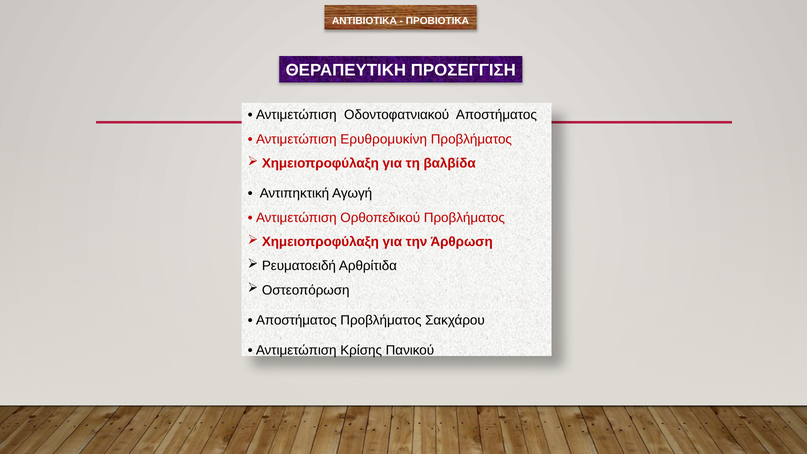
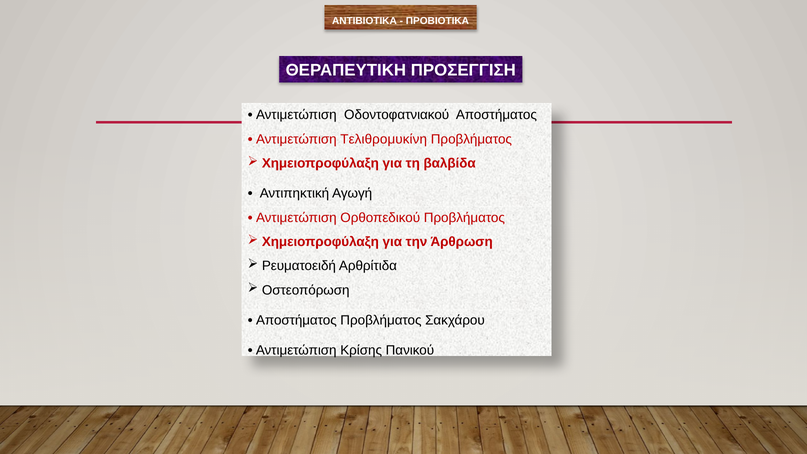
Ερυθρομυκίνη: Ερυθρομυκίνη -> Τελιθρομυκίνη (384, 139)
